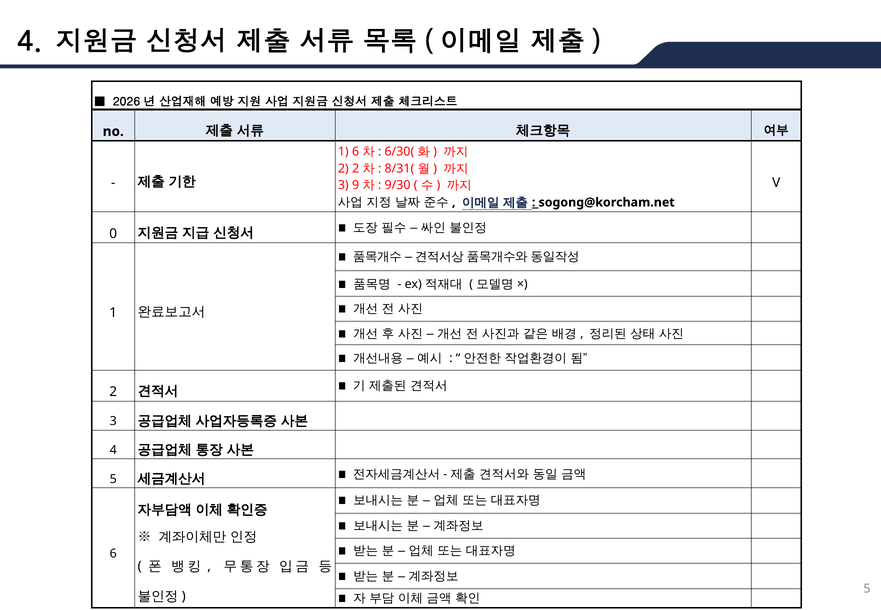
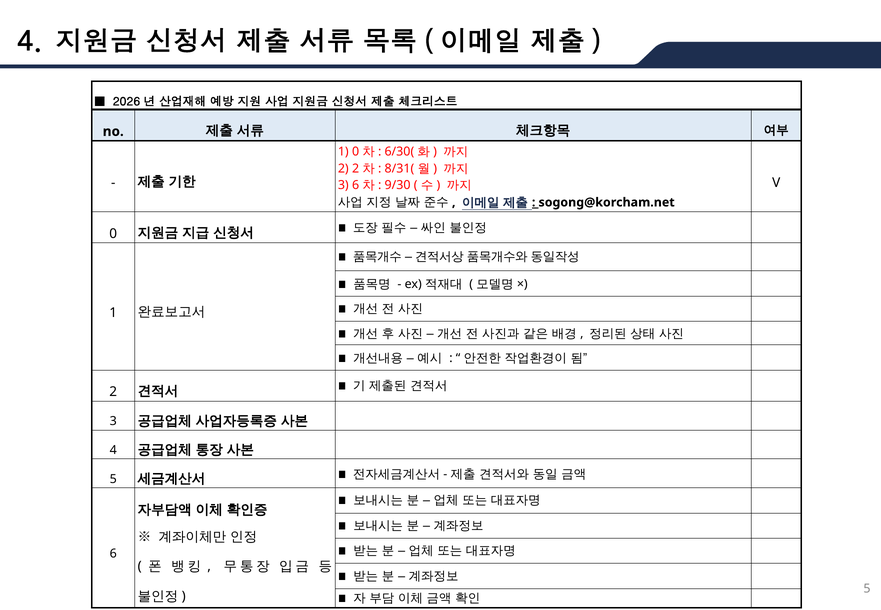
1 6: 6 -> 0 (356, 152)
3 9: 9 -> 6 (356, 185)
